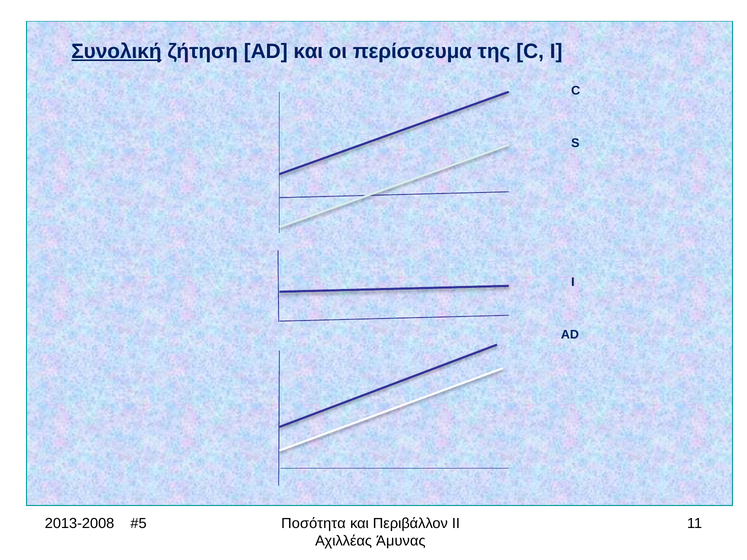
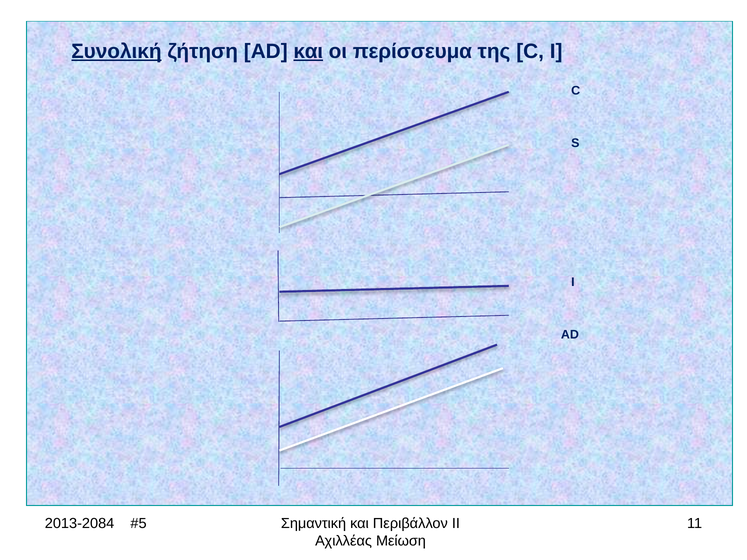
και underline: none -> present (308, 51)
2013-2008: 2013-2008 -> 2013-2084 (80, 524)
Ποσότητα: Ποσότητα -> Σημαντική (314, 524)
Άμυνας: Άμυνας -> Μείωση (401, 541)
